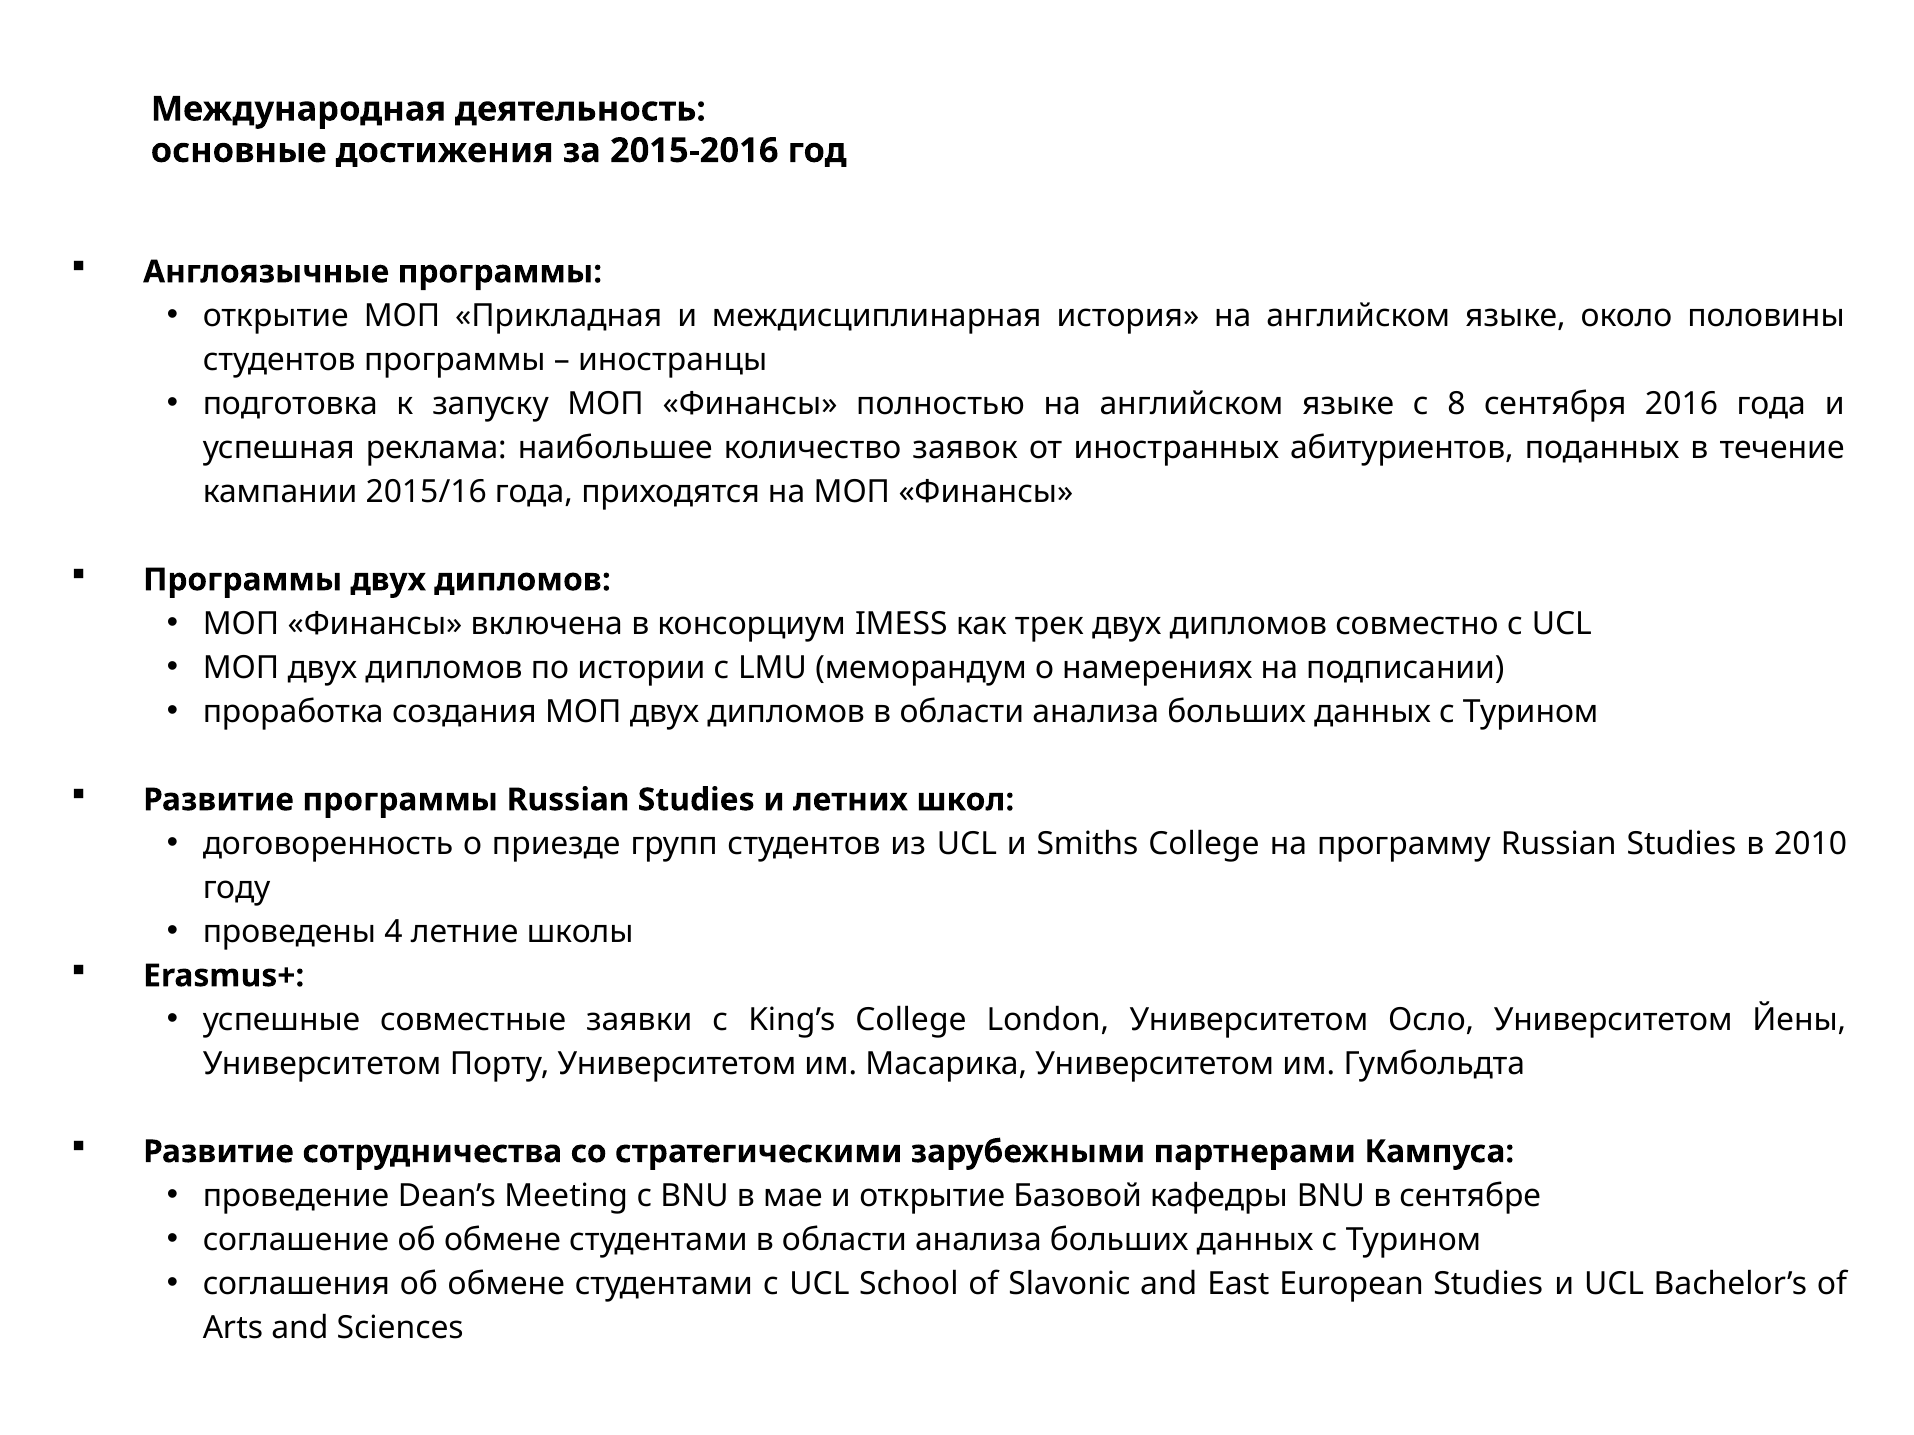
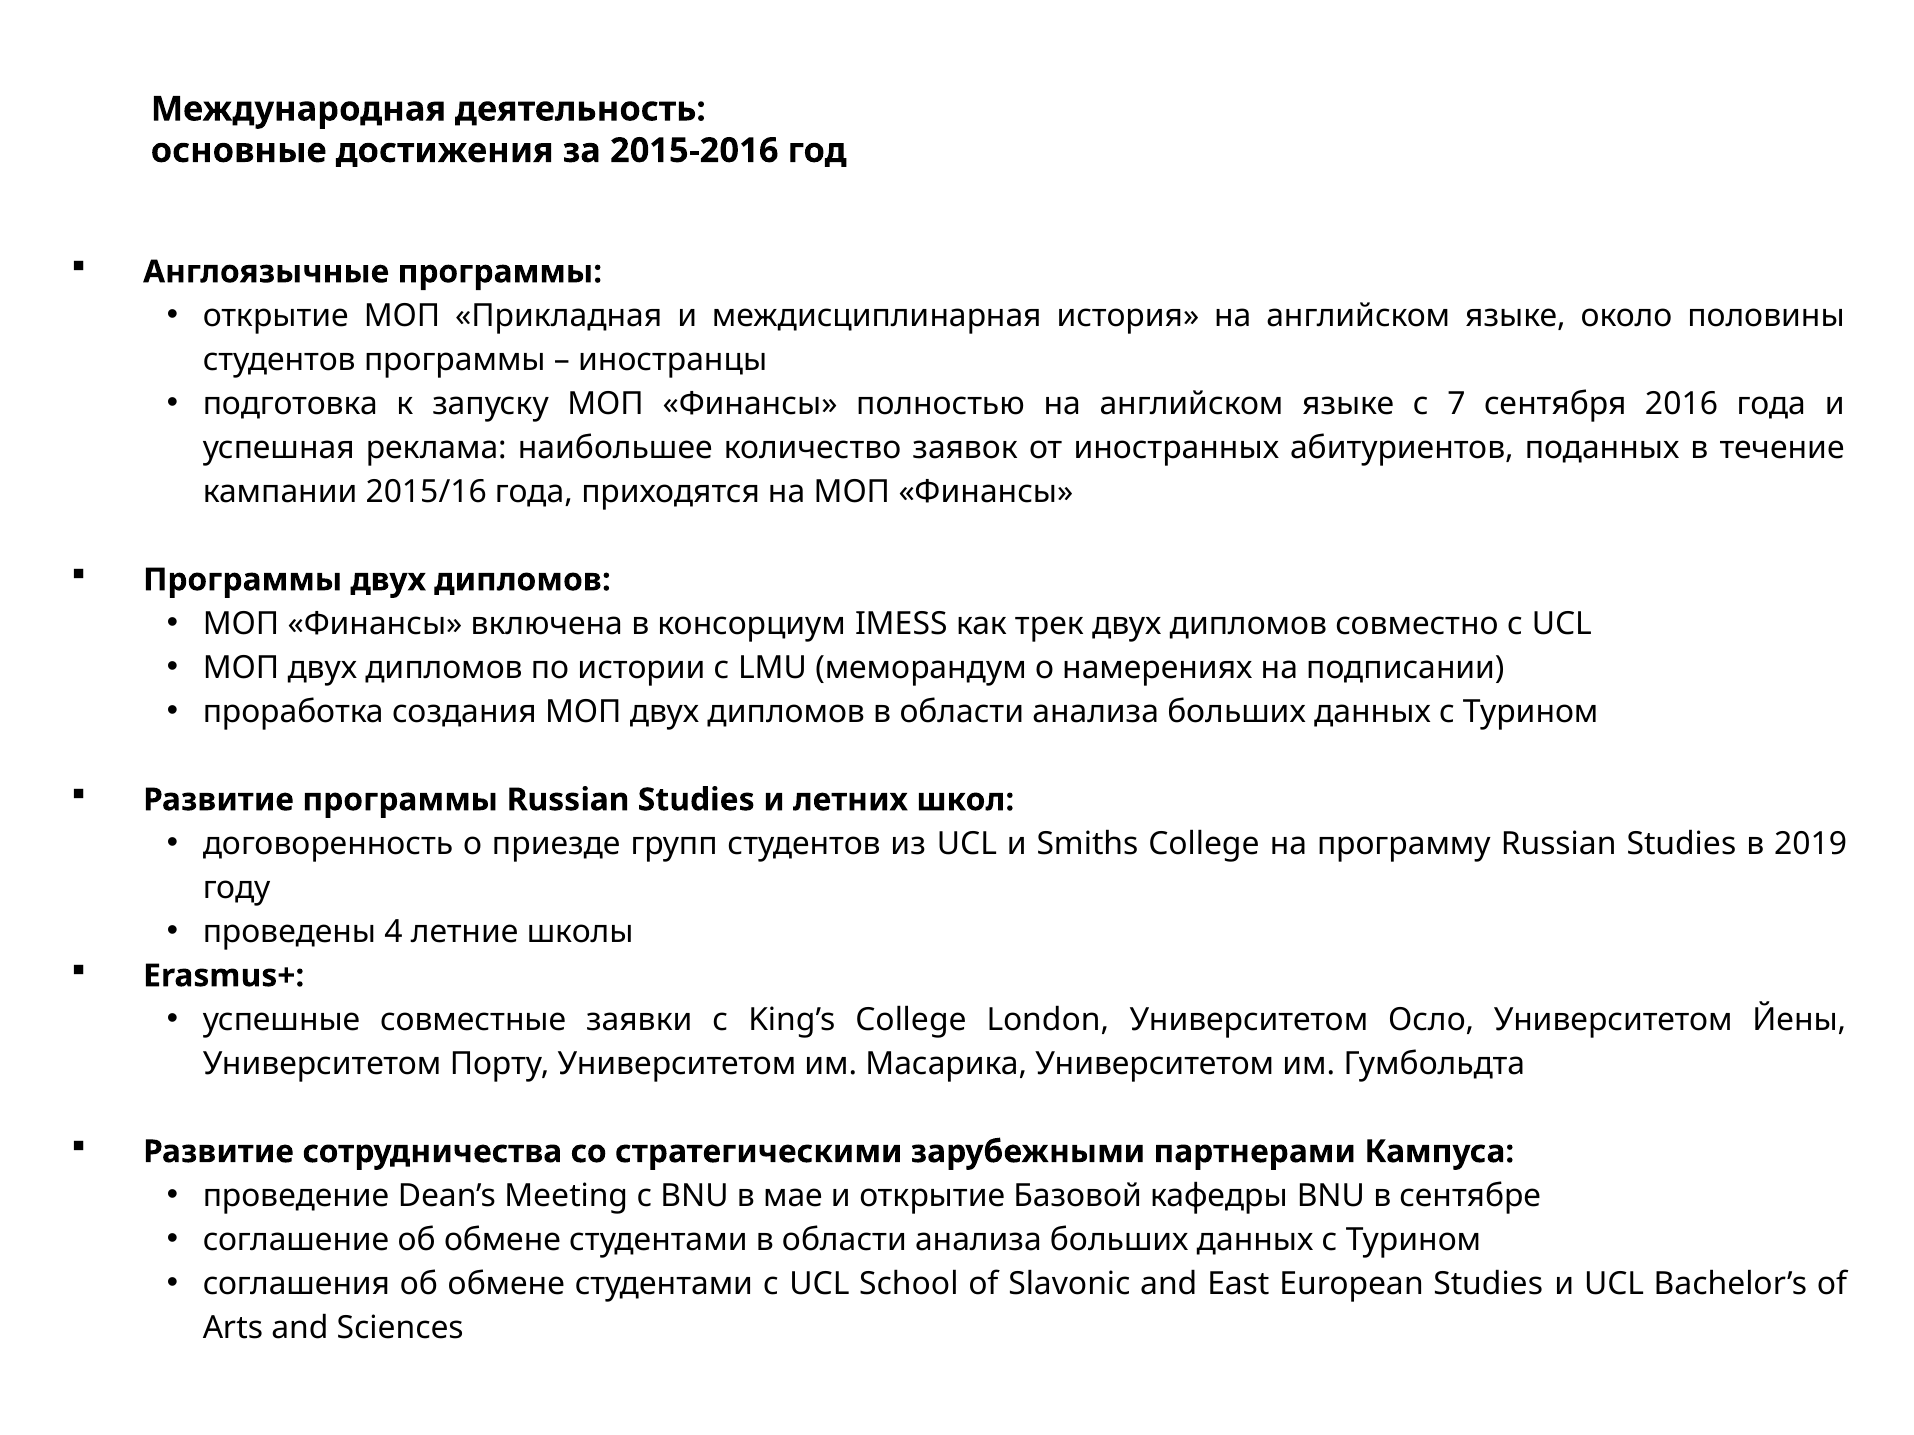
8: 8 -> 7 (1456, 404)
2010: 2010 -> 2019 (1811, 844)
